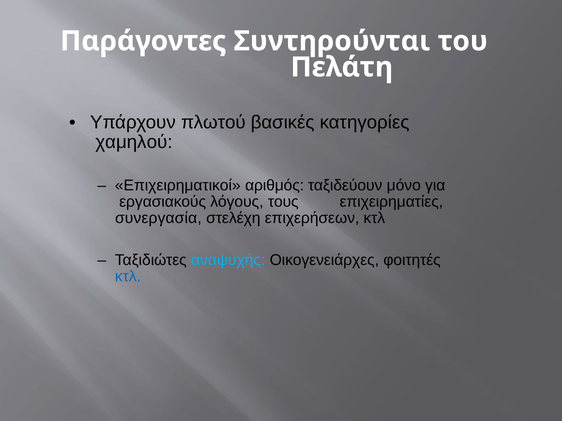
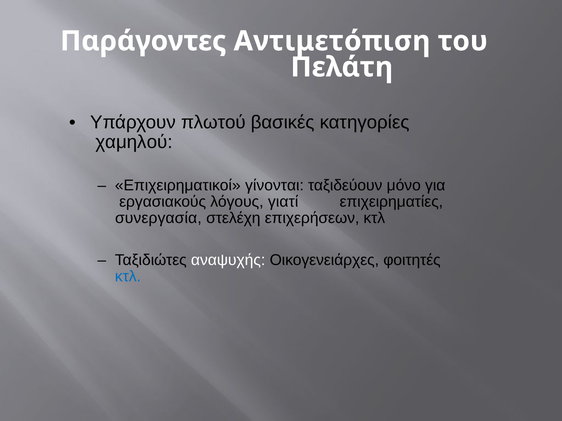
Συντηρούνται: Συντηρούνται -> Αντιμετόπιση (332, 41)
αριθμός: αριθμός -> γίνονται (274, 186)
τους: τους -> γιατί (283, 202)
αναψυχής colour: light blue -> white (228, 260)
